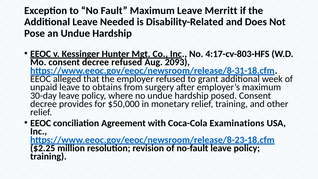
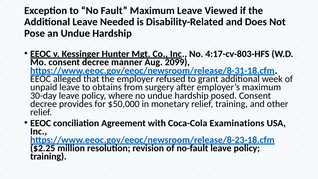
Merritt: Merritt -> Viewed (221, 11)
decree refused: refused -> manner (127, 62)
2093: 2093 -> 2099 (177, 62)
